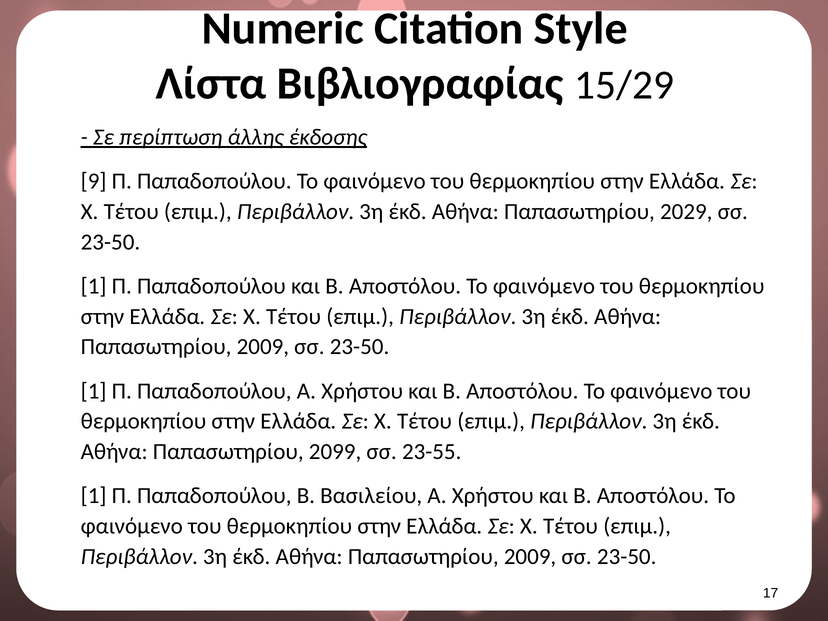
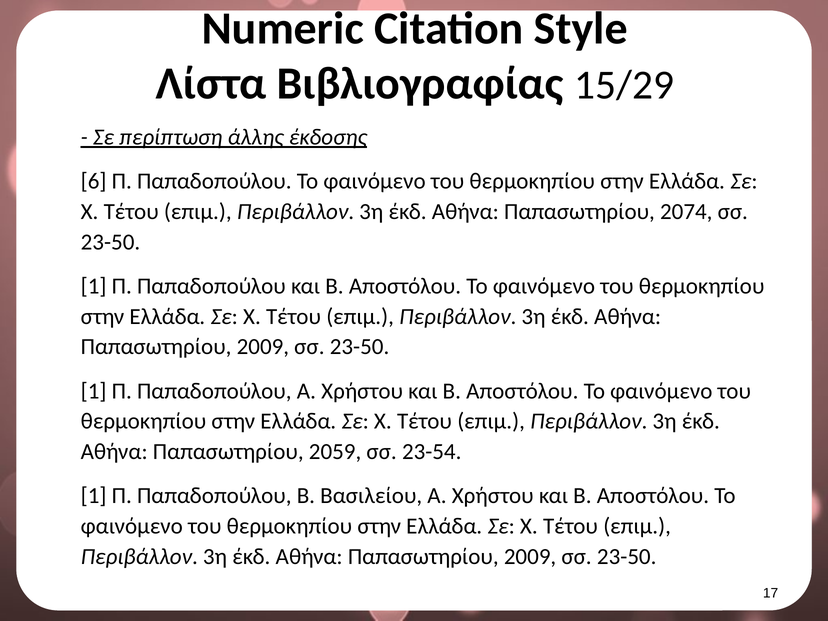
9: 9 -> 6 (94, 181)
2029: 2029 -> 2074 (686, 212)
2099: 2099 -> 2059 (335, 452)
23-55: 23-55 -> 23-54 (432, 452)
